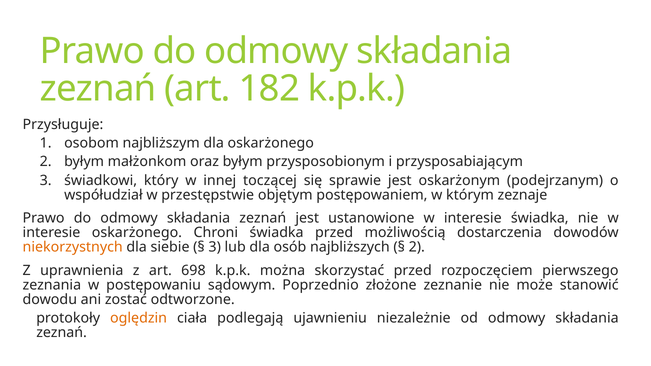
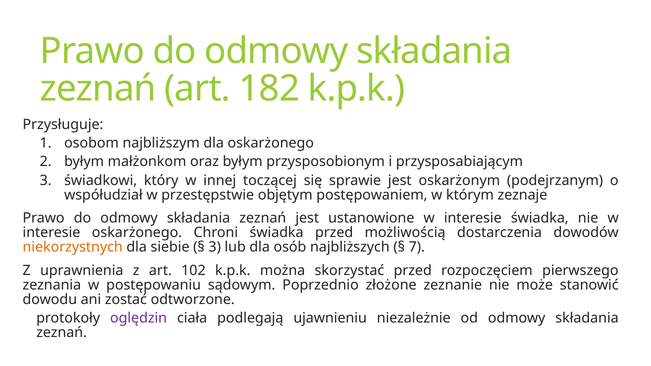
2: 2 -> 7 (417, 247)
698: 698 -> 102 (193, 271)
oględzin colour: orange -> purple (139, 318)
